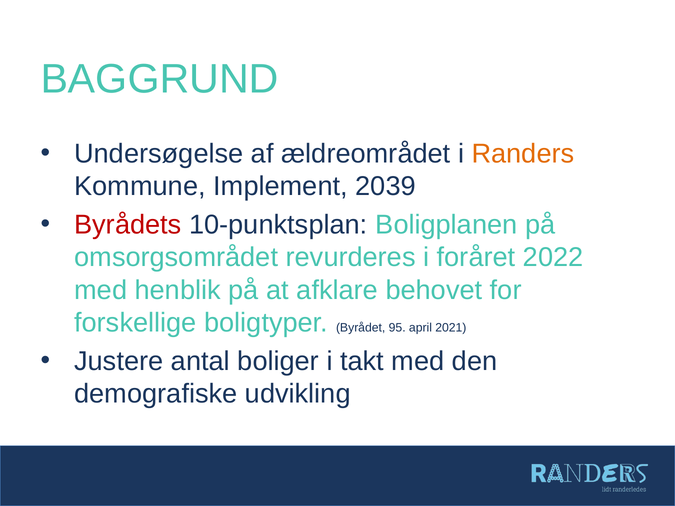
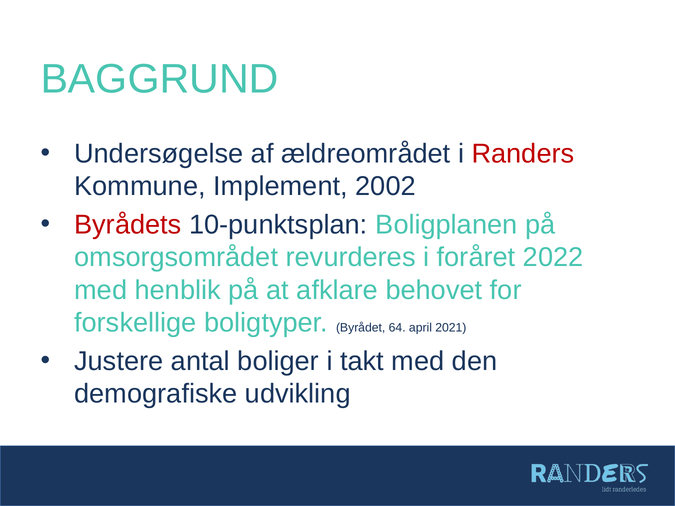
Randers colour: orange -> red (523, 154)
2039: 2039 -> 2002 (386, 186)
95: 95 -> 64 (397, 328)
